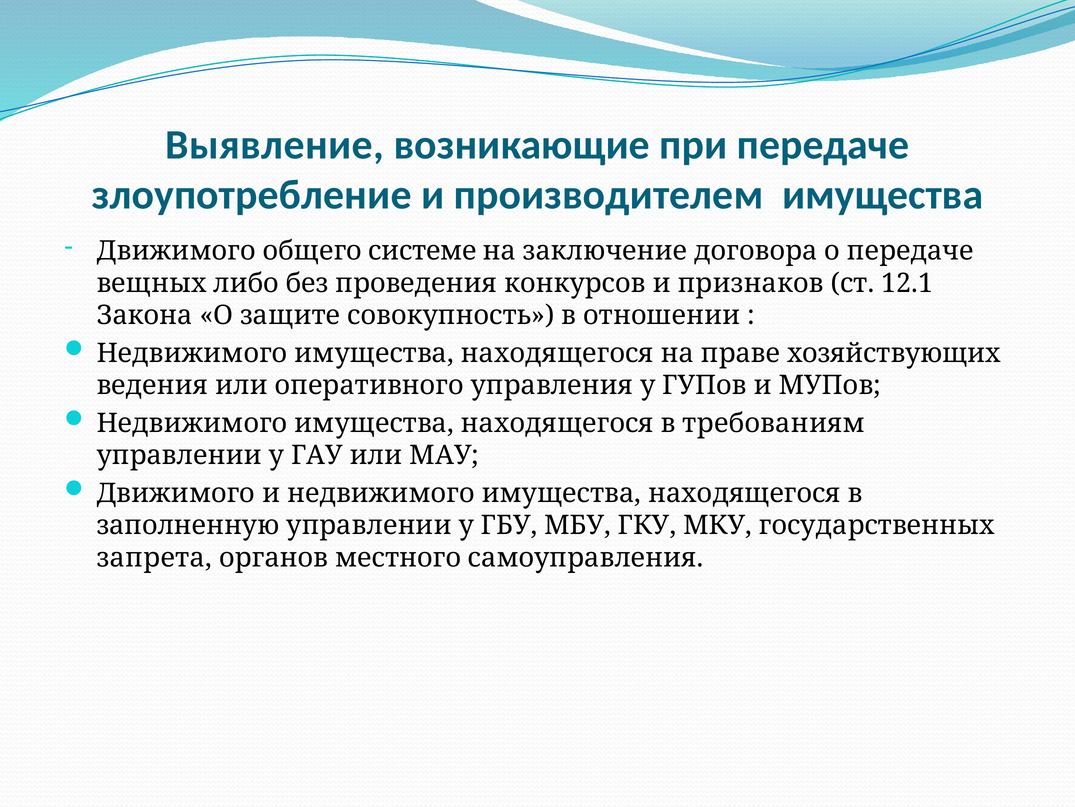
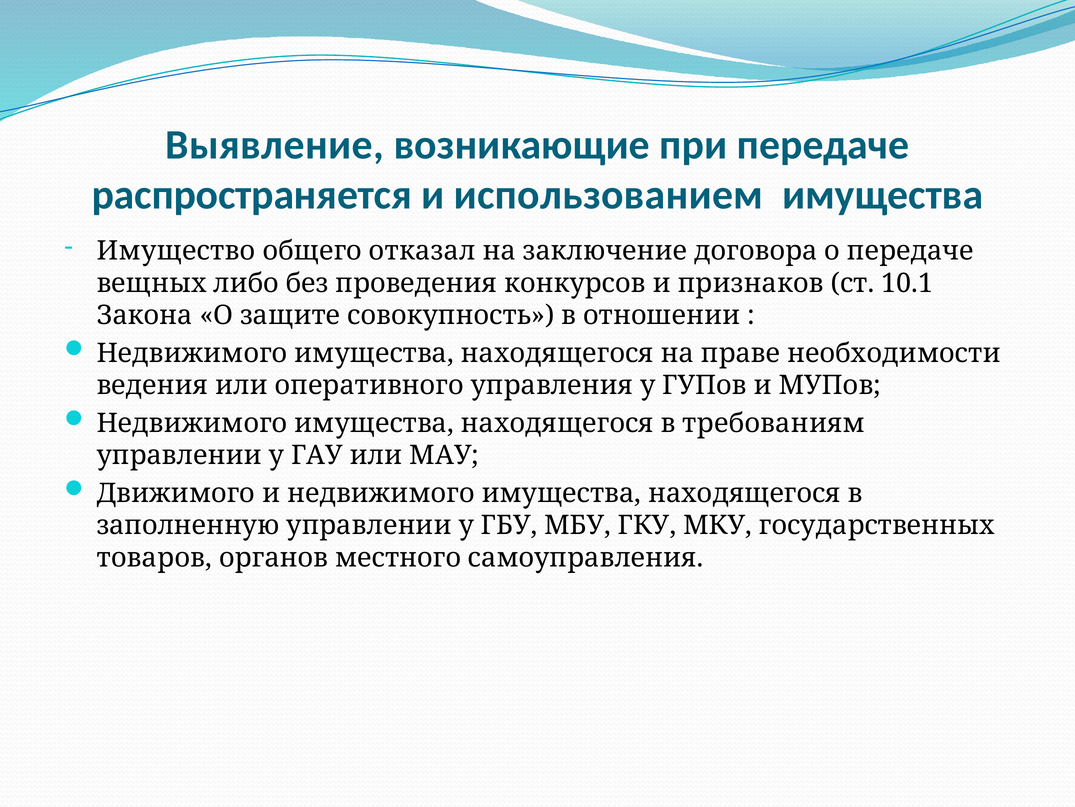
злоупотребление: злоупотребление -> распространяется (252, 195)
производителем: производителем -> использованием (608, 195)
Движимого: Движимого -> Имущество (176, 251)
системе: системе -> отказал (422, 251)
12.1: 12.1 -> 10.1 (907, 283)
хозяйствующих: хозяйствующих -> необходимости (894, 353)
запрета: запрета -> товаров (154, 557)
